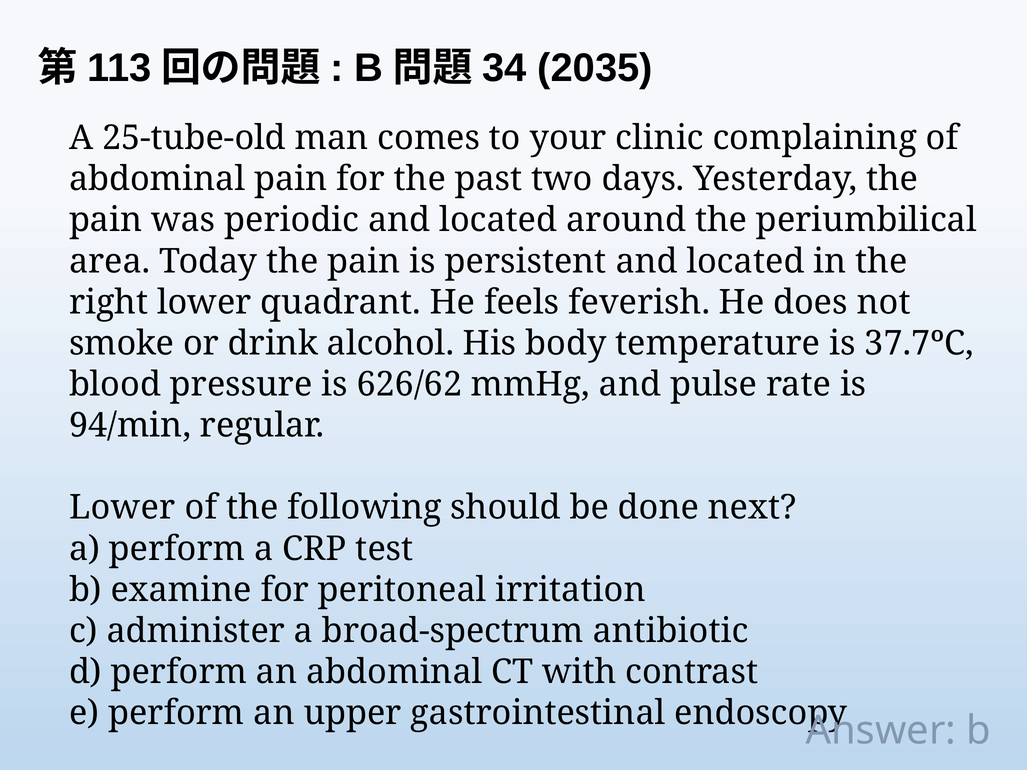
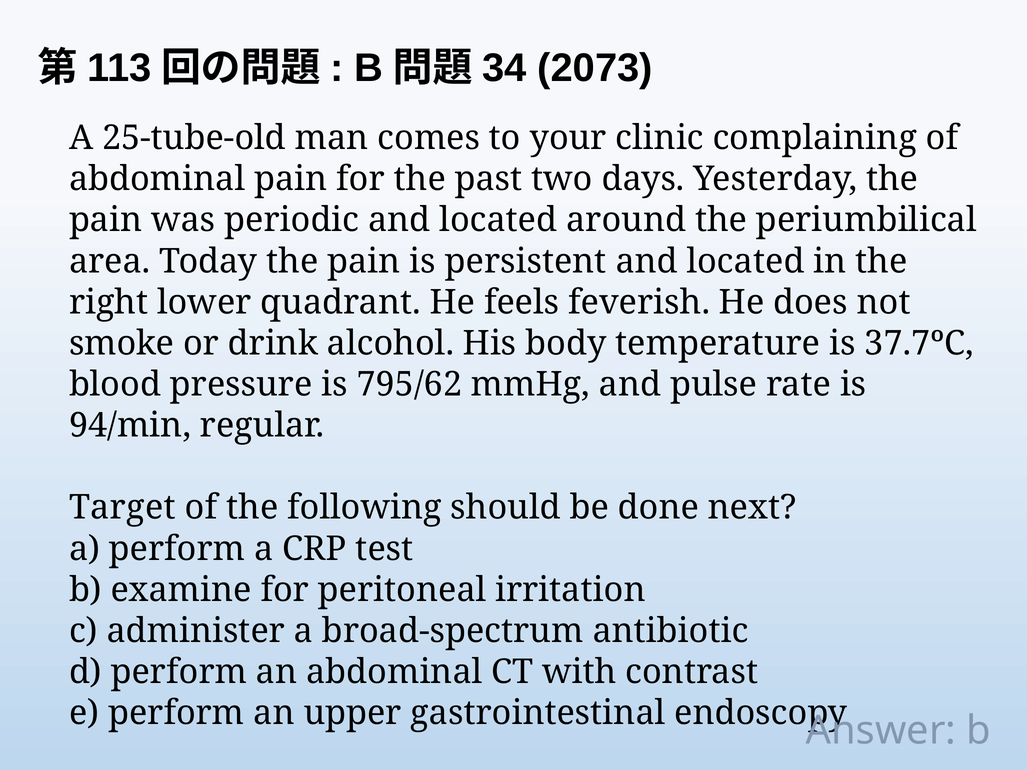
2035: 2035 -> 2073 (595, 68)
626/62: 626/62 -> 795/62 (409, 385)
Lower: Lower -> Target (122, 508)
